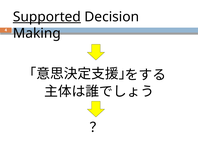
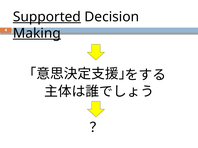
Making underline: none -> present (37, 33)
